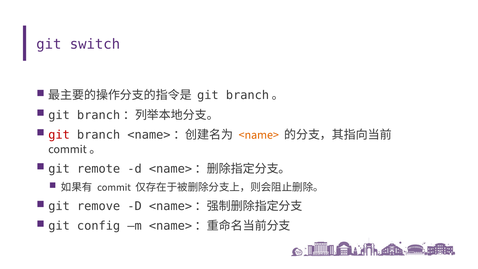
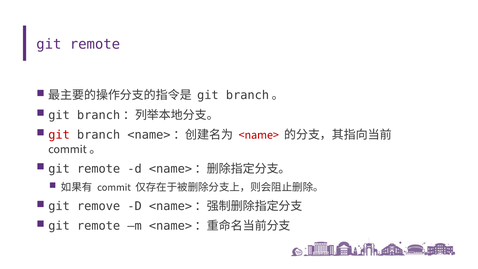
switch: switch -> remote (95, 44)
<name> colour: orange -> red (259, 135)
config: config -> remote (99, 226)
